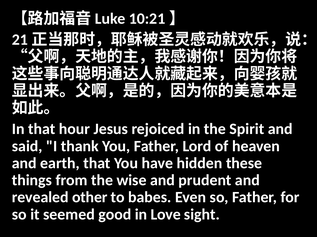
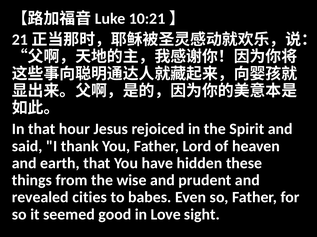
other: other -> cities (90, 198)
